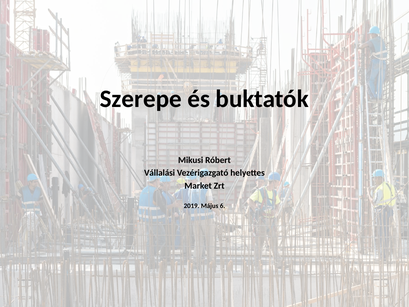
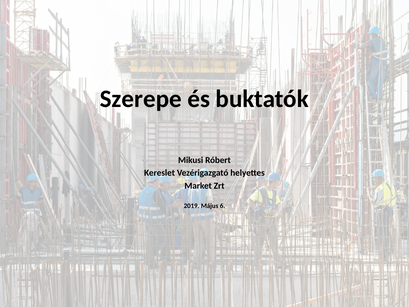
Vállalási: Vállalási -> Kereslet (160, 173)
